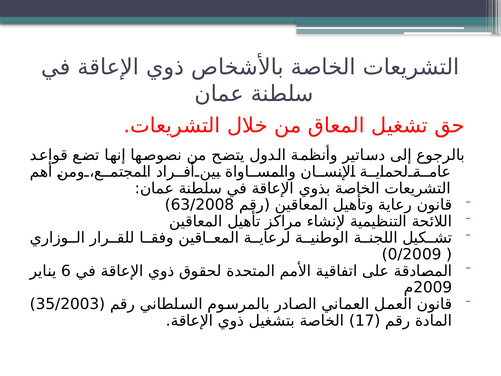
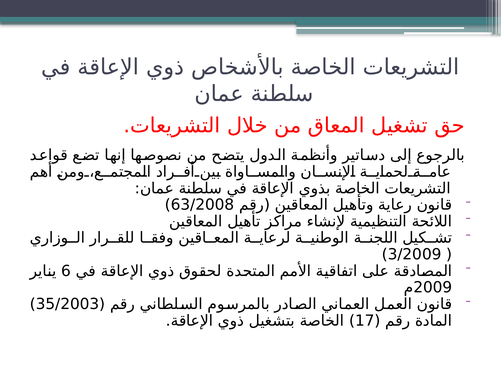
0/2009: 0/2009 -> 3/2009 (415, 254)
